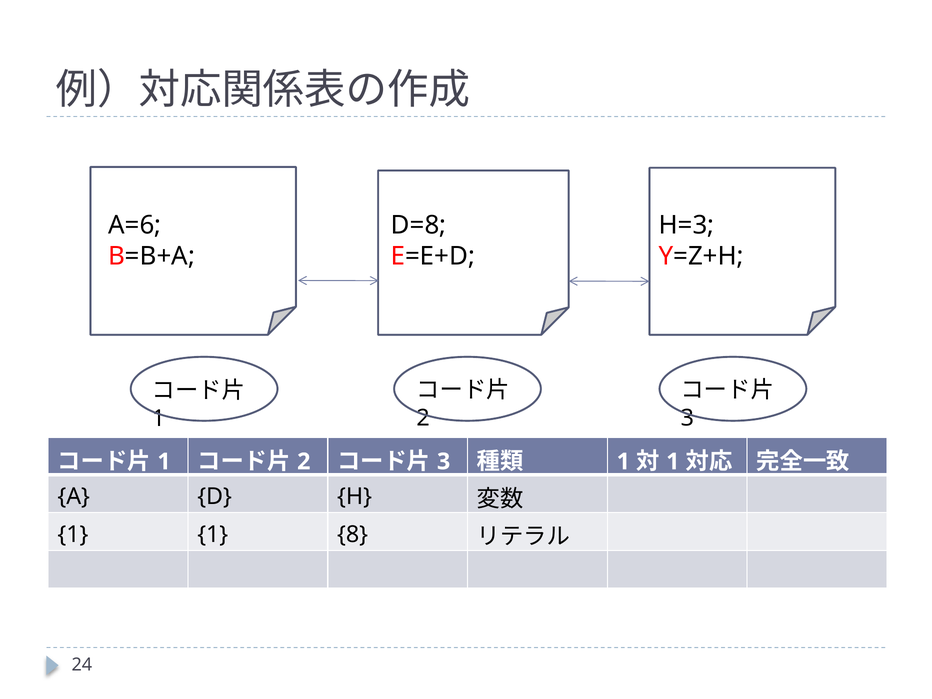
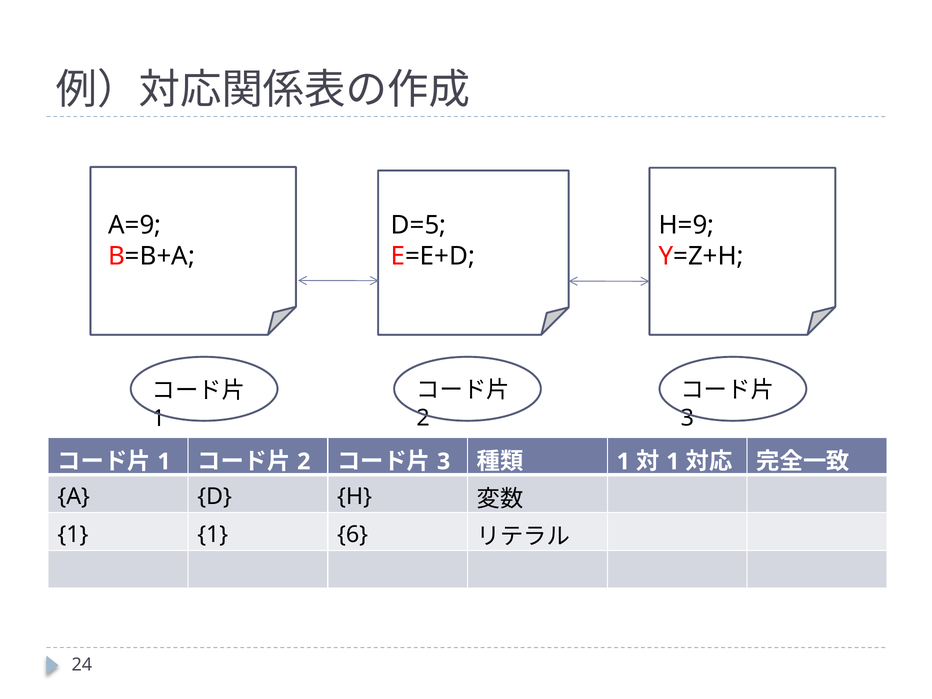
A=6: A=6 -> A=9 (135, 225)
D=8: D=8 -> D=5 (419, 225)
H=3: H=3 -> H=9 (687, 225)
8: 8 -> 6 (353, 534)
